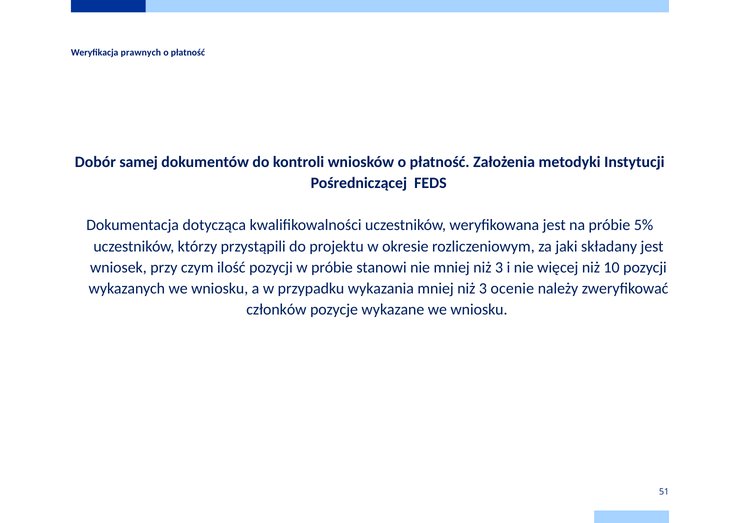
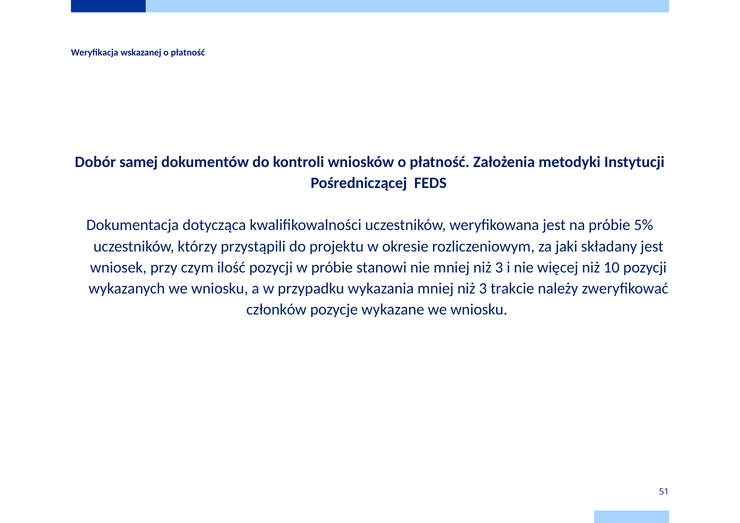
prawnych: prawnych -> wskazanej (141, 53)
ocenie: ocenie -> trakcie (512, 289)
